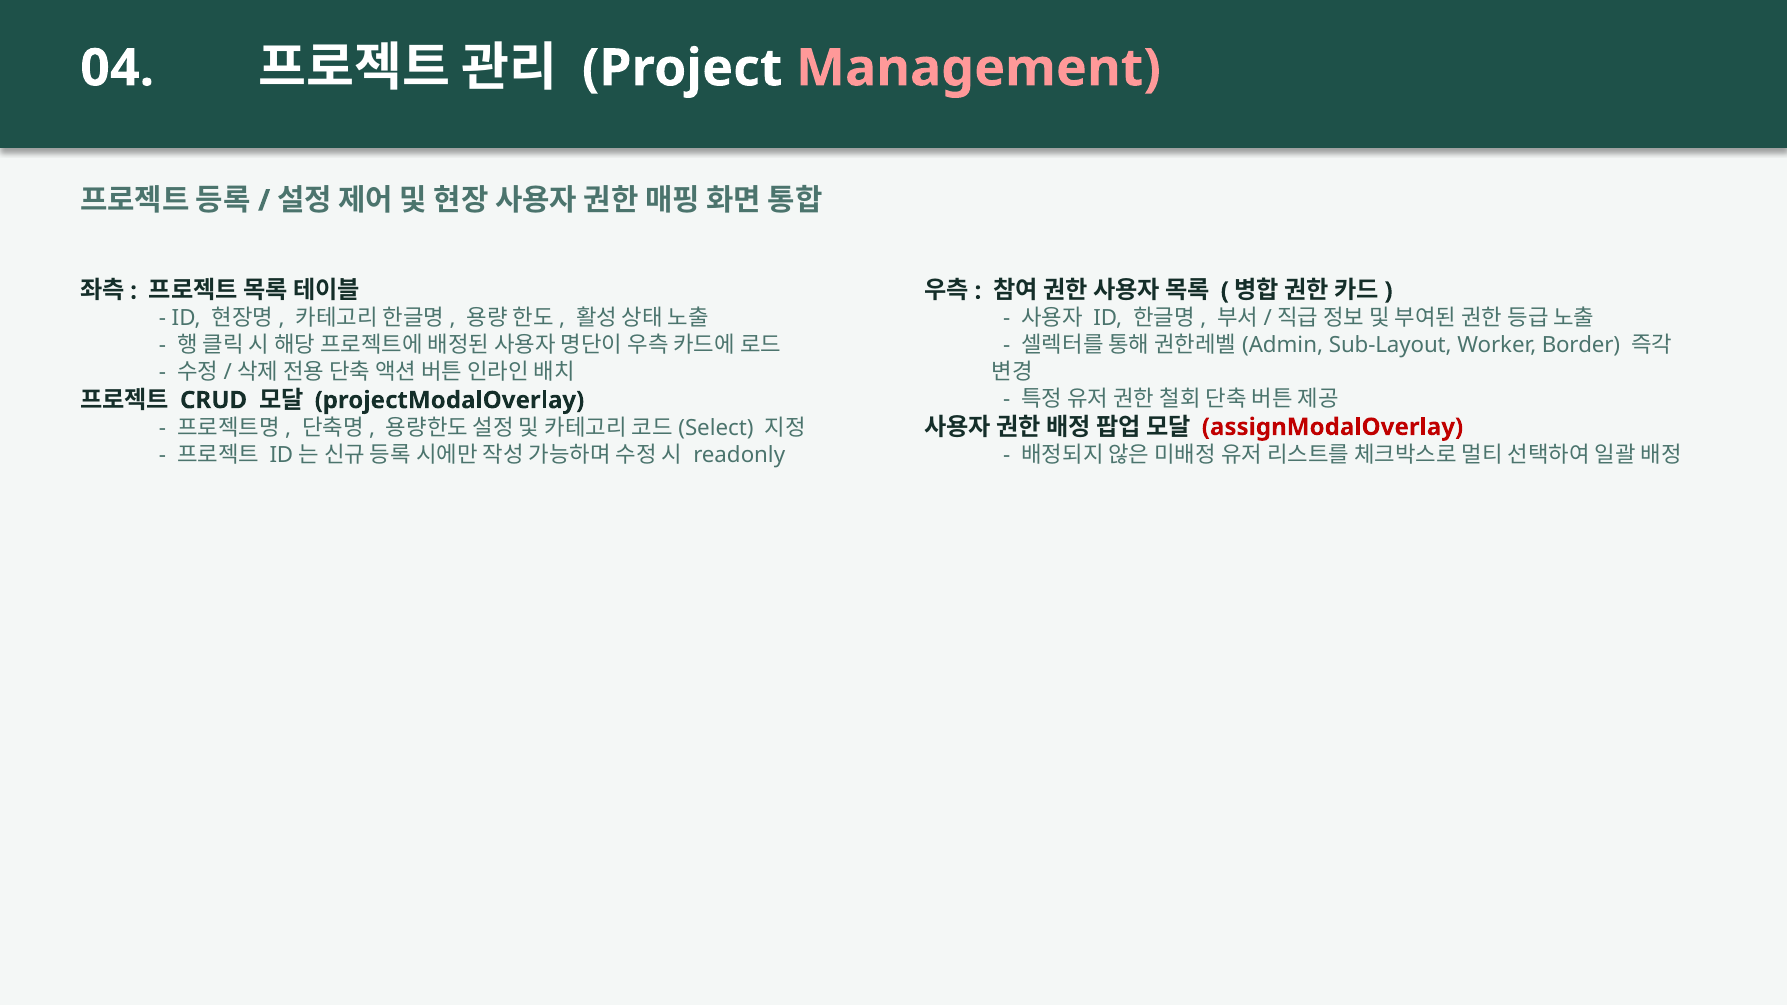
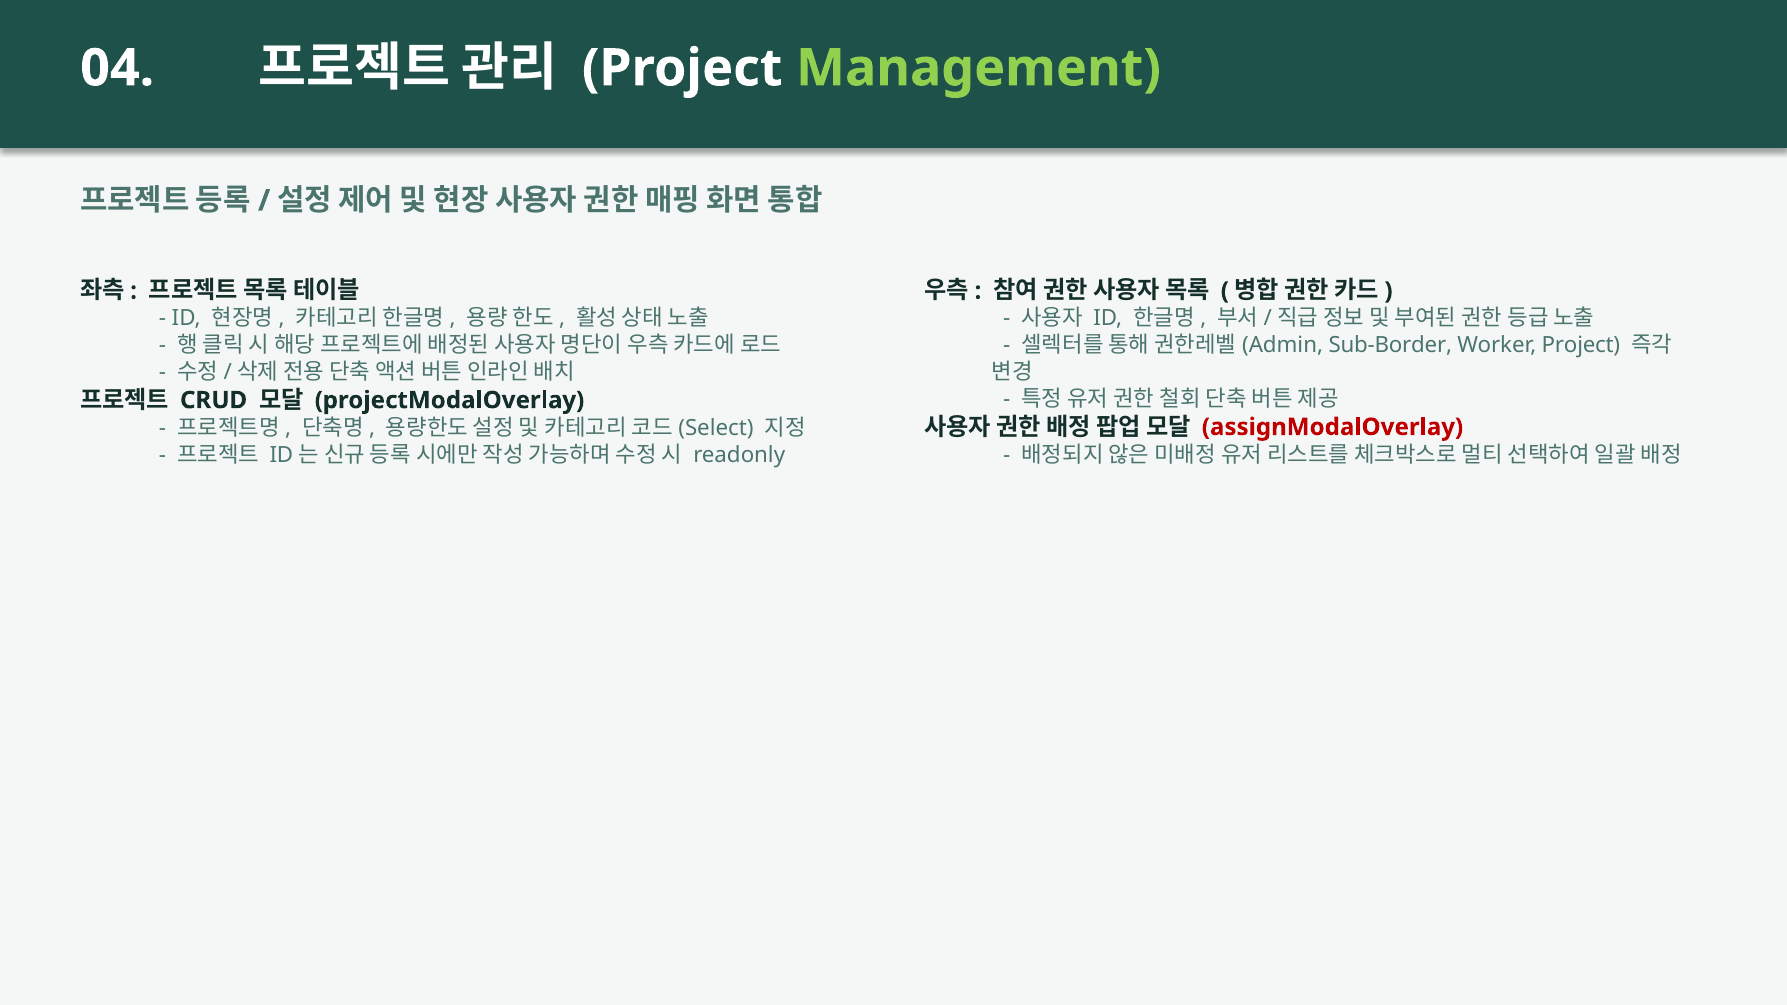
Management colour: pink -> light green (978, 68)
Sub-Layout: Sub-Layout -> Sub-Border (1390, 345)
Worker Border: Border -> Project (1581, 345)
